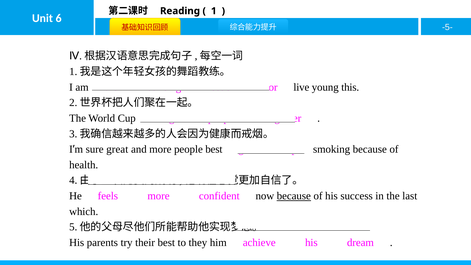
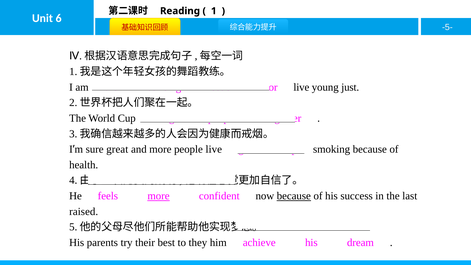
this: this -> just (350, 87)
people best: best -> live (214, 149)
more underline: none -> present (158, 196)
which: which -> raised (84, 211)
